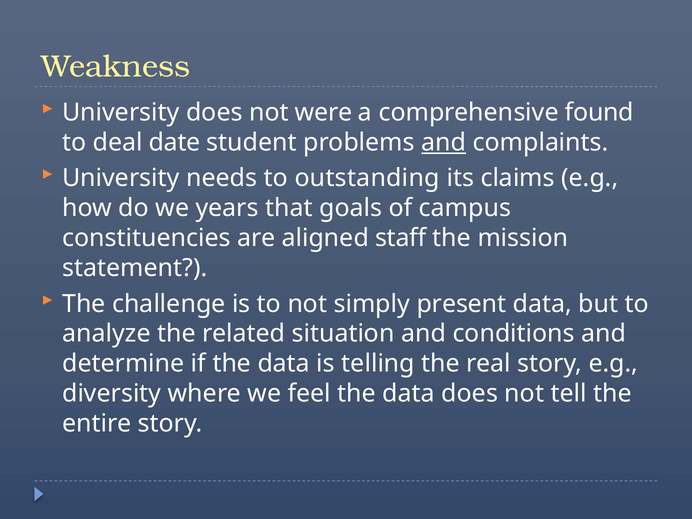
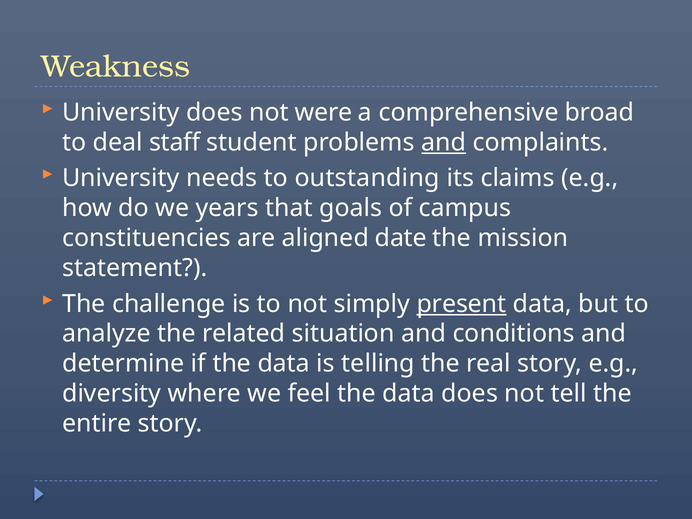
found: found -> broad (599, 112)
date: date -> staff (175, 142)
staff: staff -> date (401, 238)
present underline: none -> present (461, 304)
